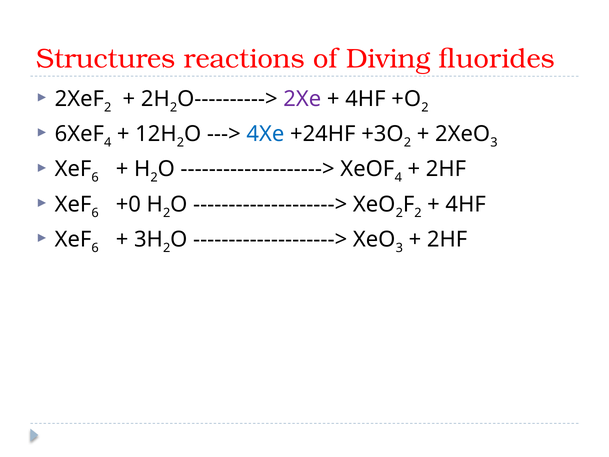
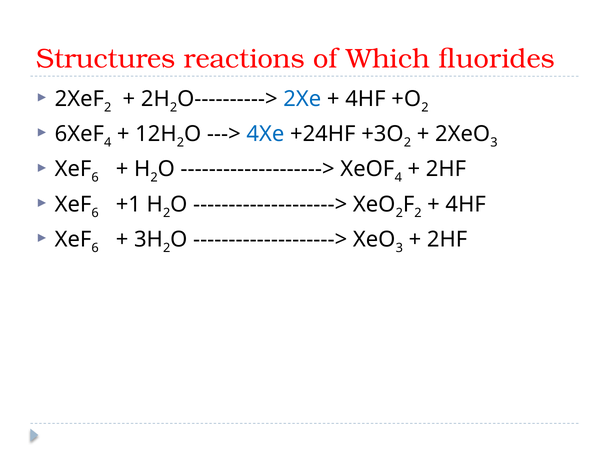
Diving: Diving -> Which (388, 59)
2Xe colour: purple -> blue (302, 99)
+0: +0 -> +1 (128, 204)
